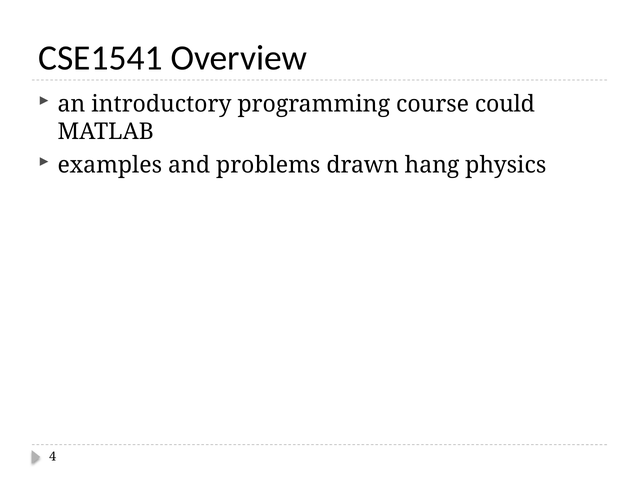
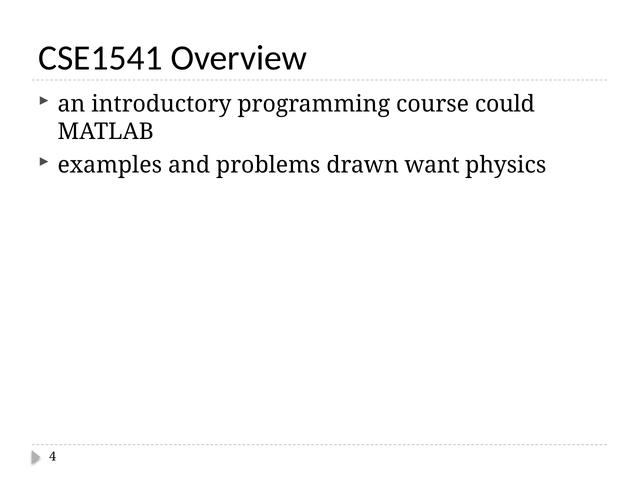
hang: hang -> want (432, 165)
